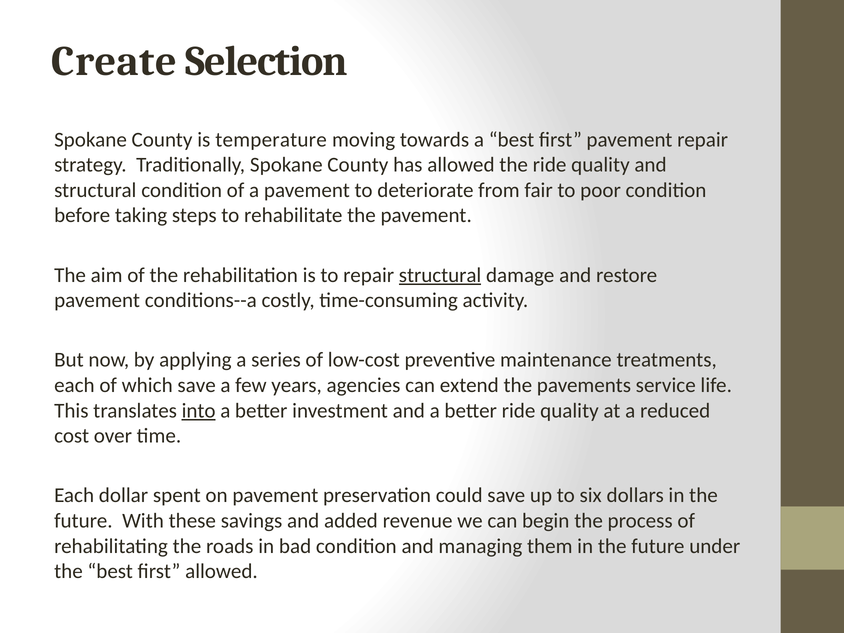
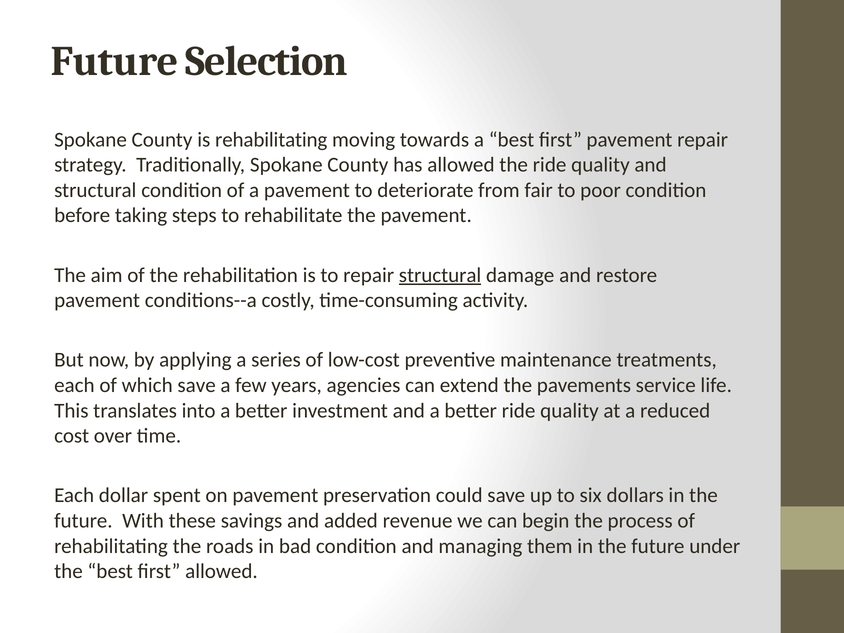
Create: Create -> Future (115, 61)
is temperature: temperature -> rehabilitating (271, 140)
into underline: present -> none (199, 411)
